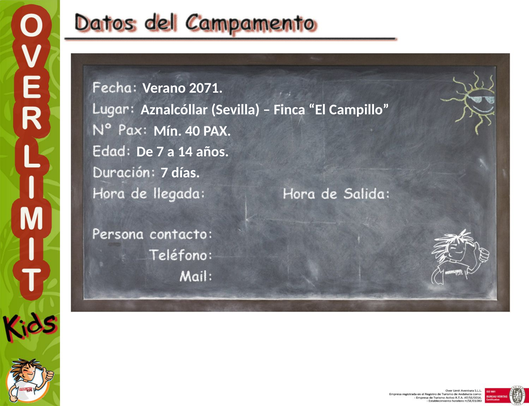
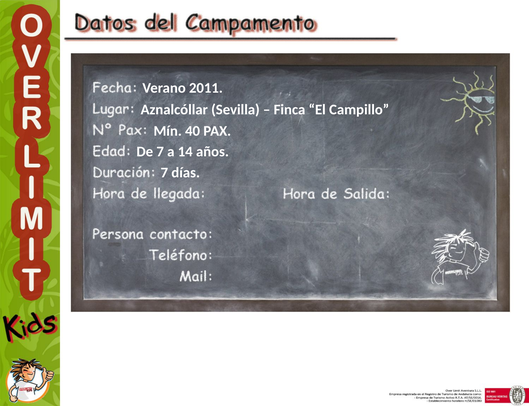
2071: 2071 -> 2011 (206, 88)
